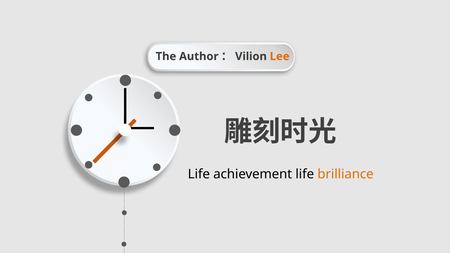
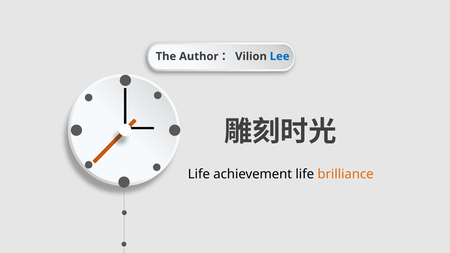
Lee colour: orange -> blue (280, 56)
